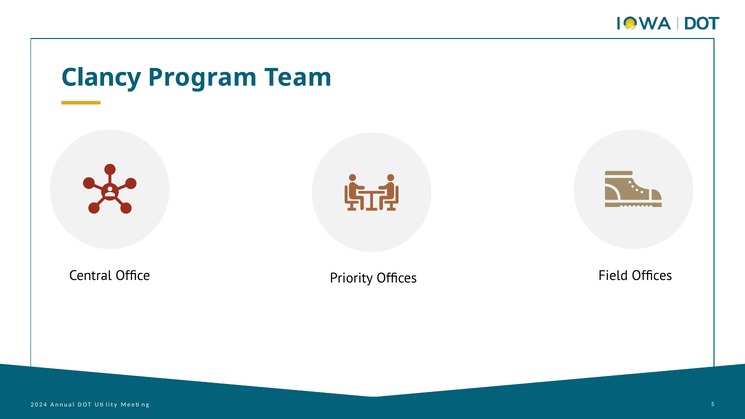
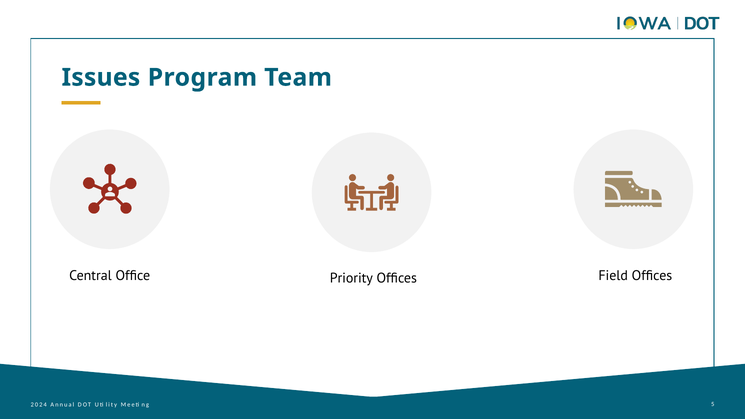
Clancy: Clancy -> Issues (101, 77)
